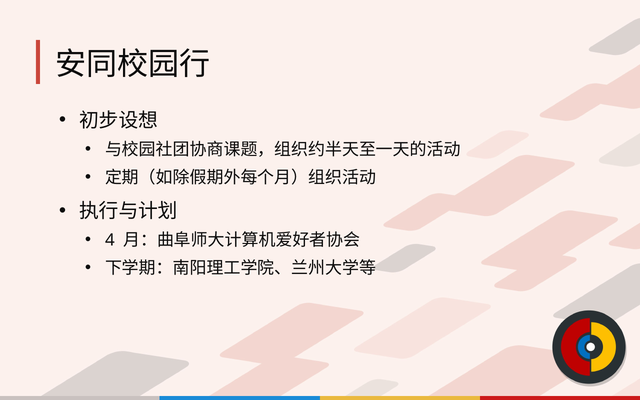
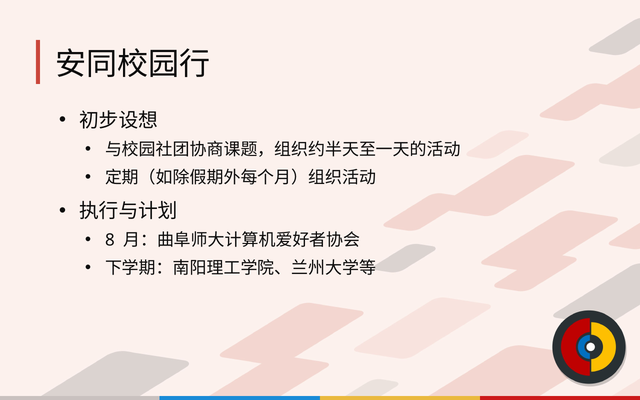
4: 4 -> 8 (110, 240)
